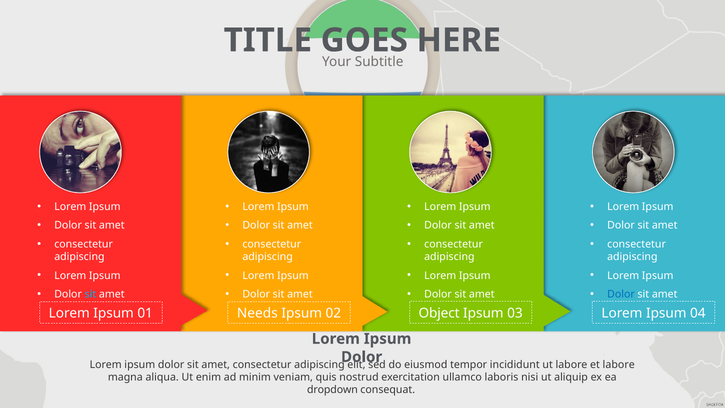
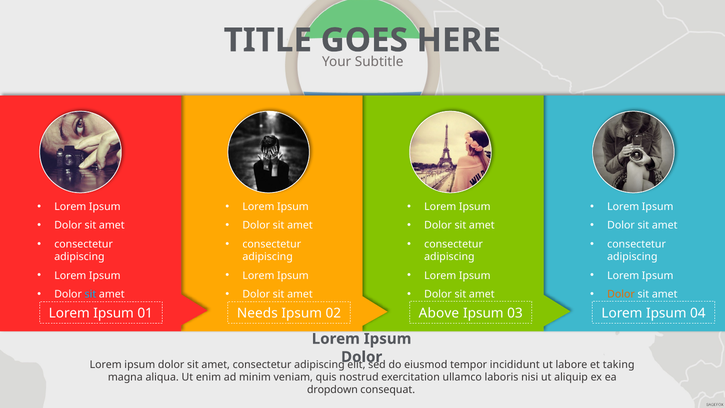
Dolor colour: blue -> orange (621, 294)
Object: Object -> Above (439, 313)
et labore: labore -> taking (619, 364)
